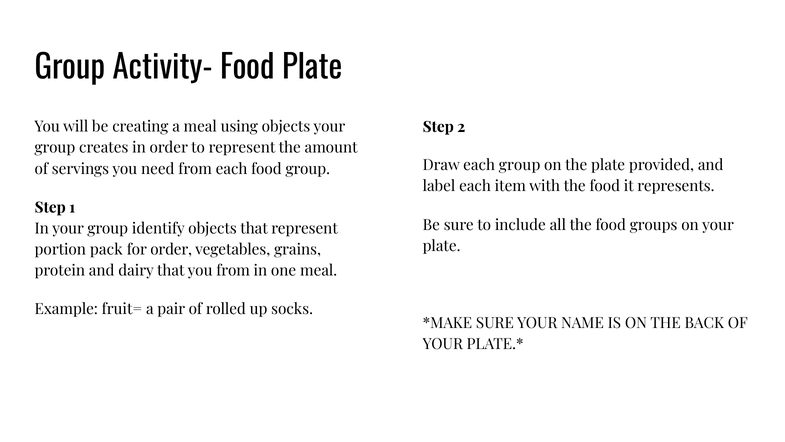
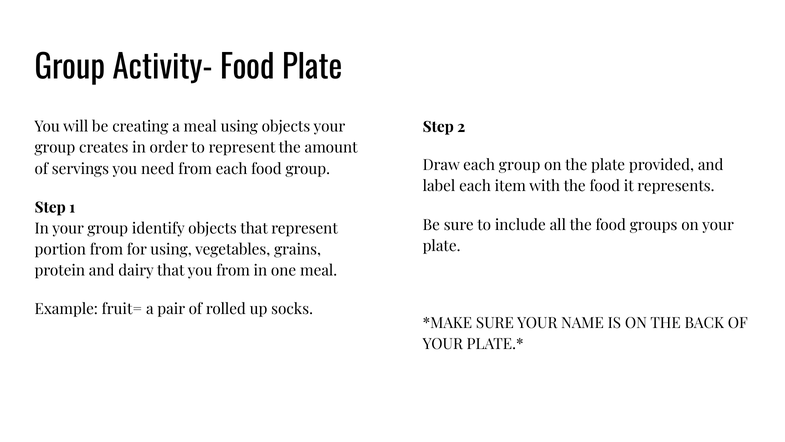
portion pack: pack -> from (106, 249)
for order: order -> using (171, 249)
